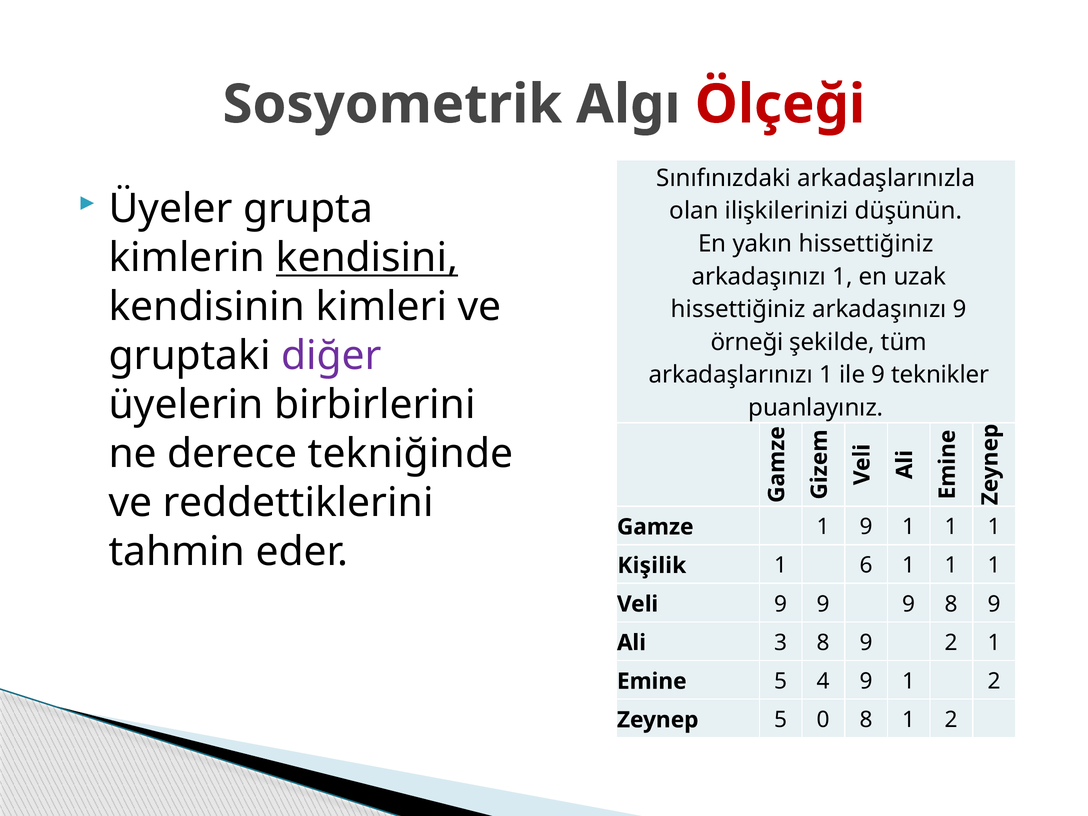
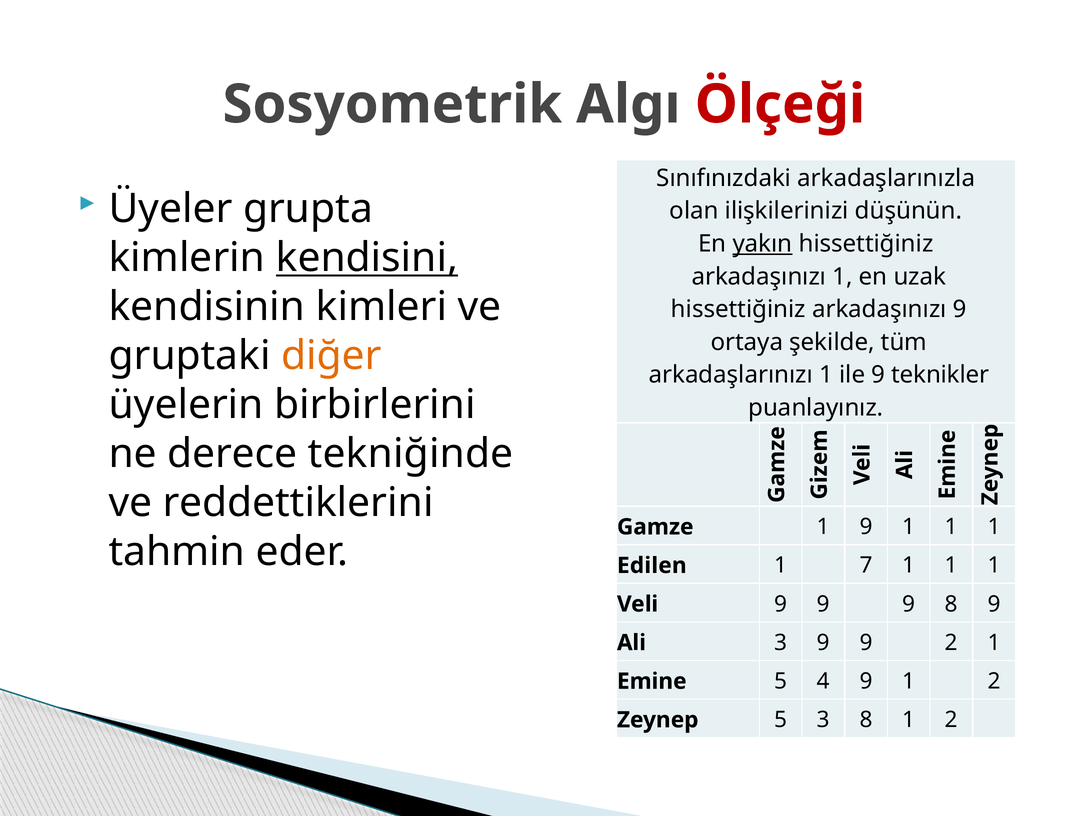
yakın underline: none -> present (763, 244)
örneği: örneği -> ortaya (747, 342)
diğer colour: purple -> orange (332, 356)
Kişilik: Kişilik -> Edilen (652, 566)
6: 6 -> 7 (866, 566)
3 8: 8 -> 9 (823, 643)
5 0: 0 -> 3 (823, 720)
